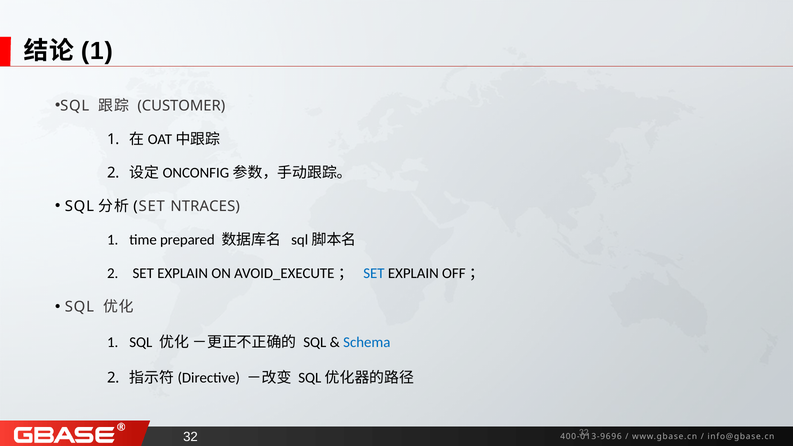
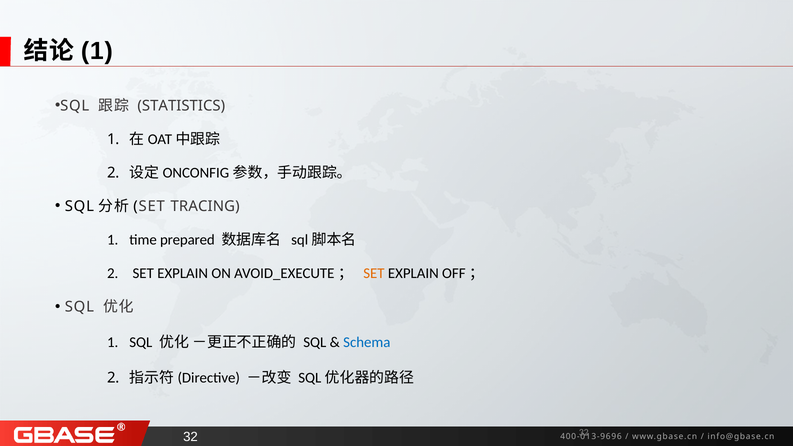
CUSTOMER: CUSTOMER -> STATISTICS (181, 106)
NTRACES: NTRACES -> TRACING (205, 206)
SET colour: blue -> orange (374, 273)
